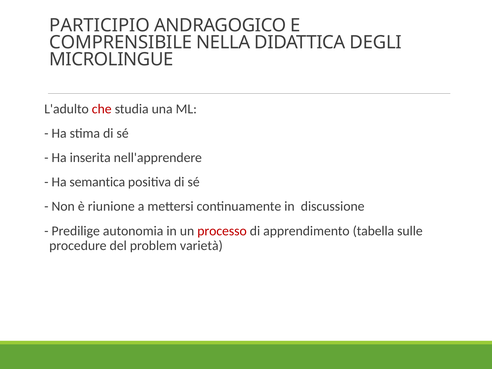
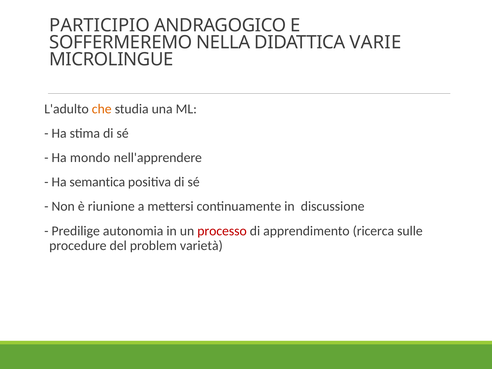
COMPRENSIBILE: COMPRENSIBILE -> SOFFERMEREMO (121, 42)
DEGLI: DEGLI -> VARIE (375, 42)
che colour: red -> orange (102, 109)
inserita: inserita -> mondo (90, 158)
tabella: tabella -> ricerca (373, 231)
